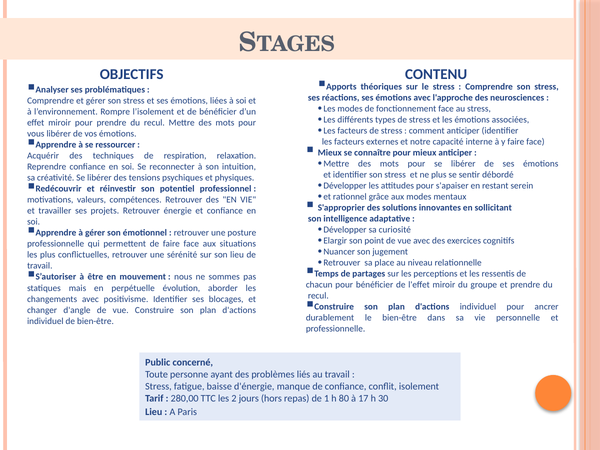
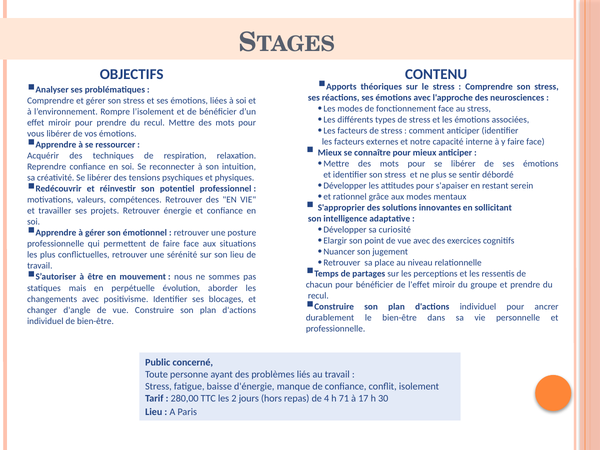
1: 1 -> 4 (327, 398)
80: 80 -> 71 (344, 398)
